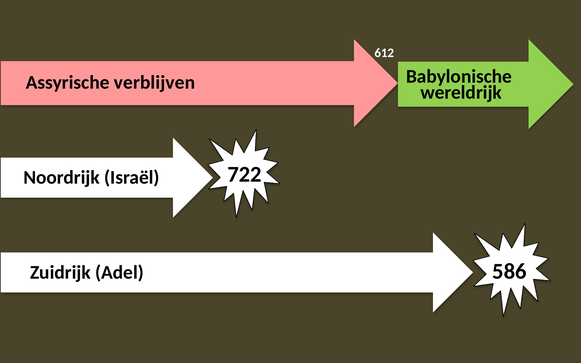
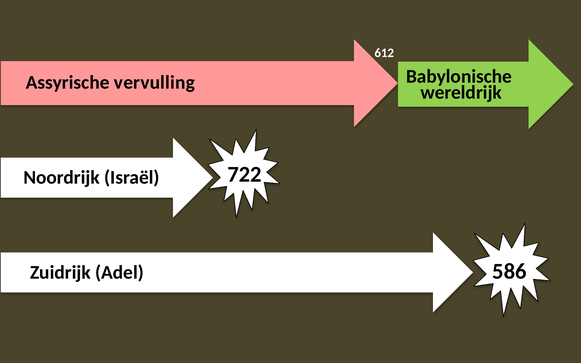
verblijven: verblijven -> vervulling (154, 82)
